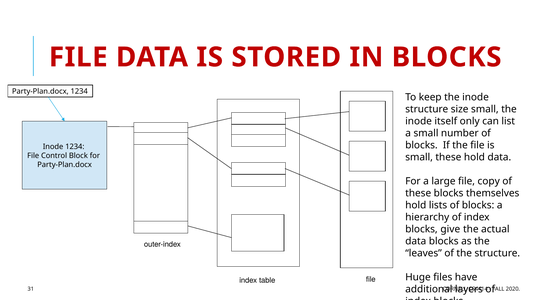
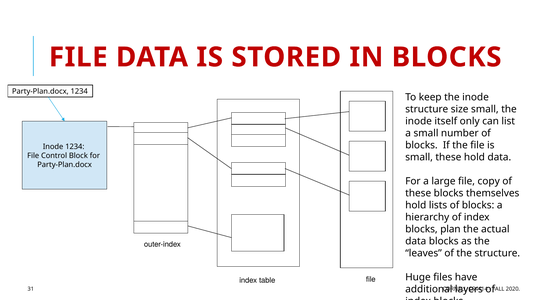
give: give -> plan (450, 229)
